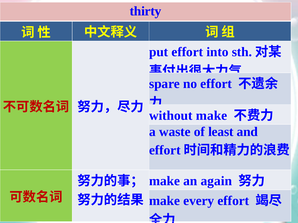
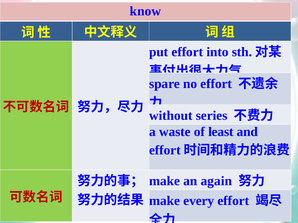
thirty: thirty -> know (145, 11)
without make: make -> series (212, 116)
